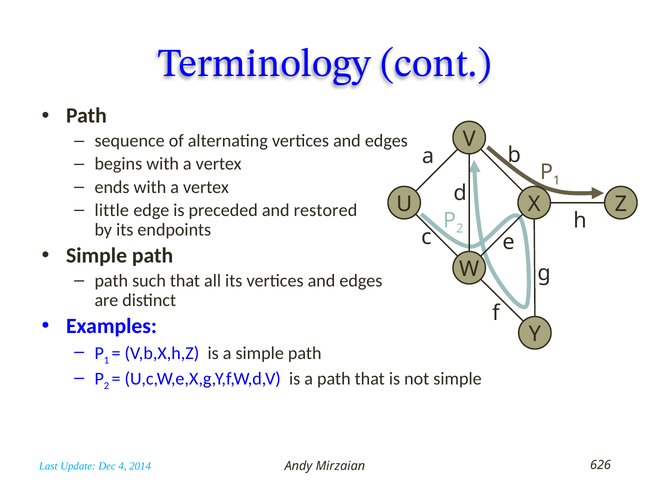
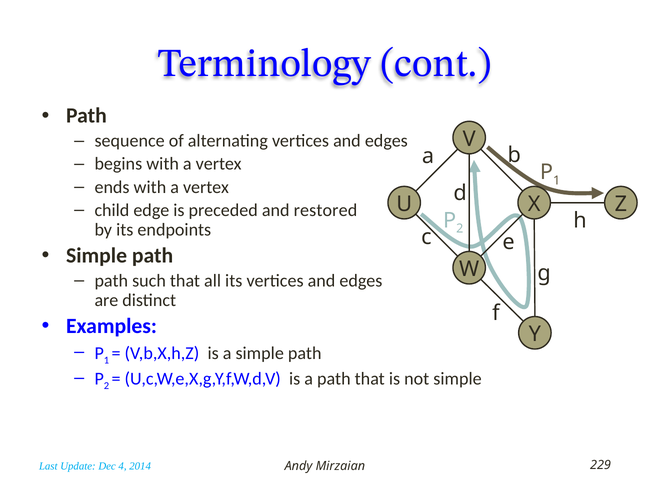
little: little -> child (112, 210)
626: 626 -> 229 (601, 465)
